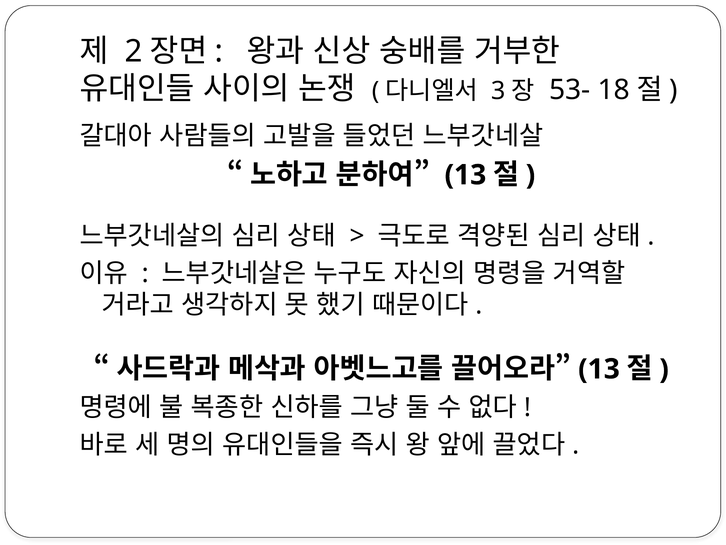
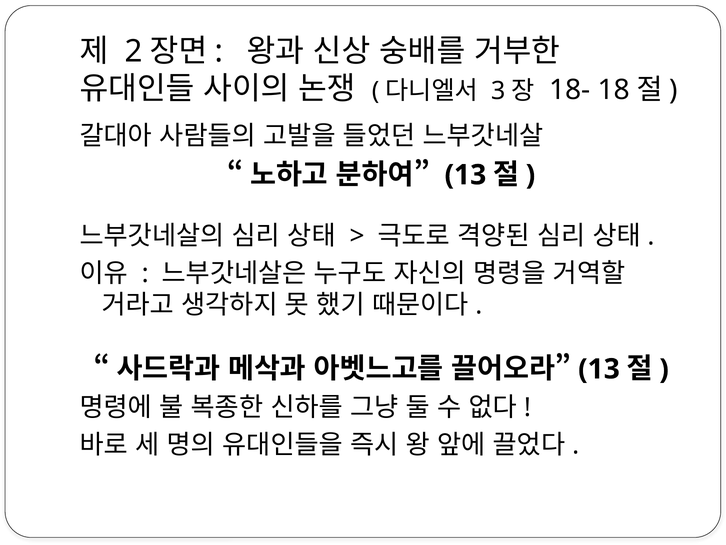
53-: 53- -> 18- (570, 90)
